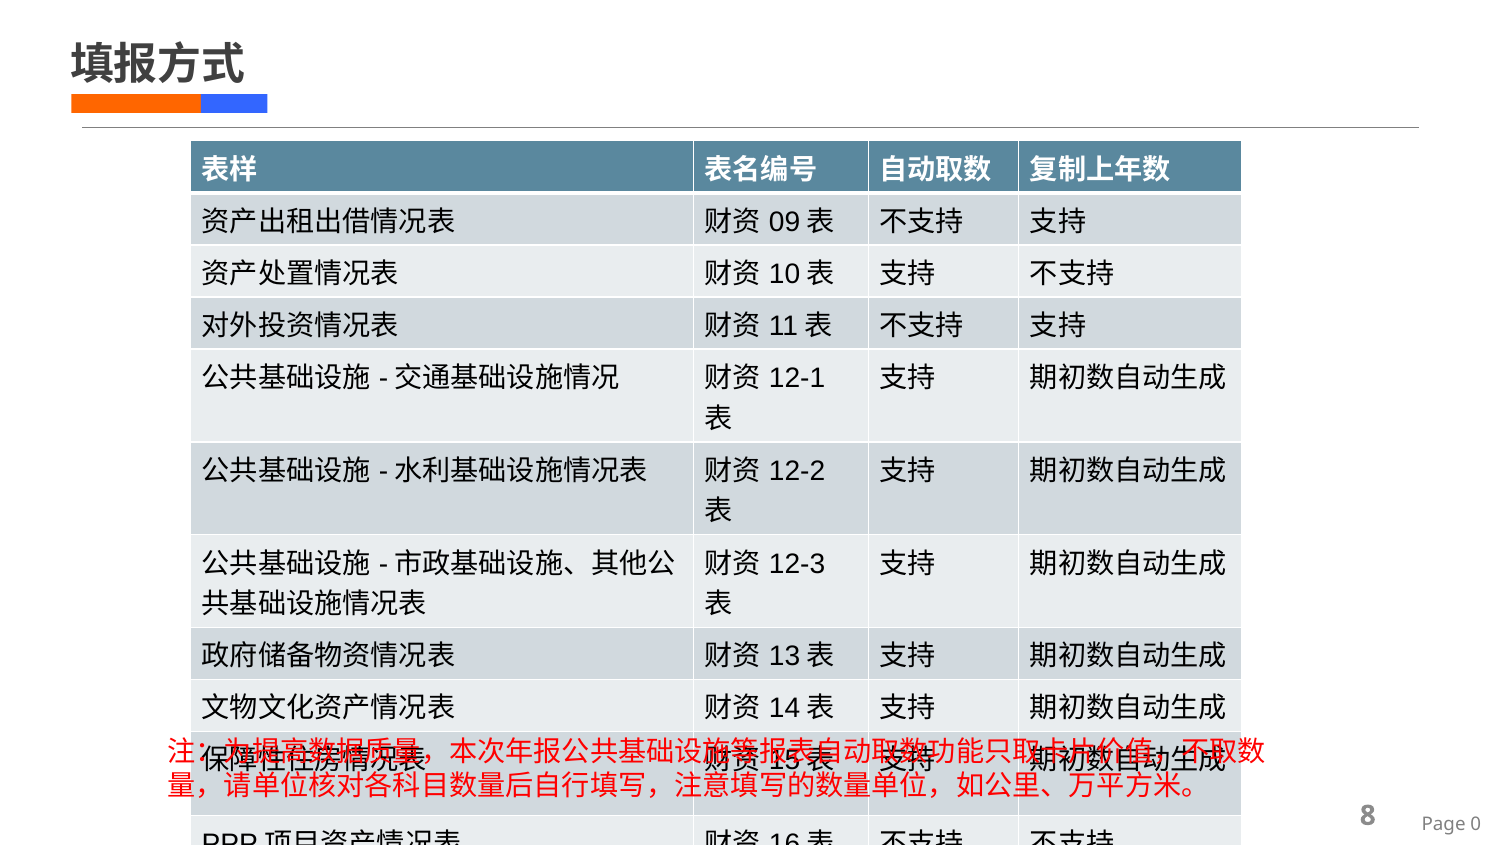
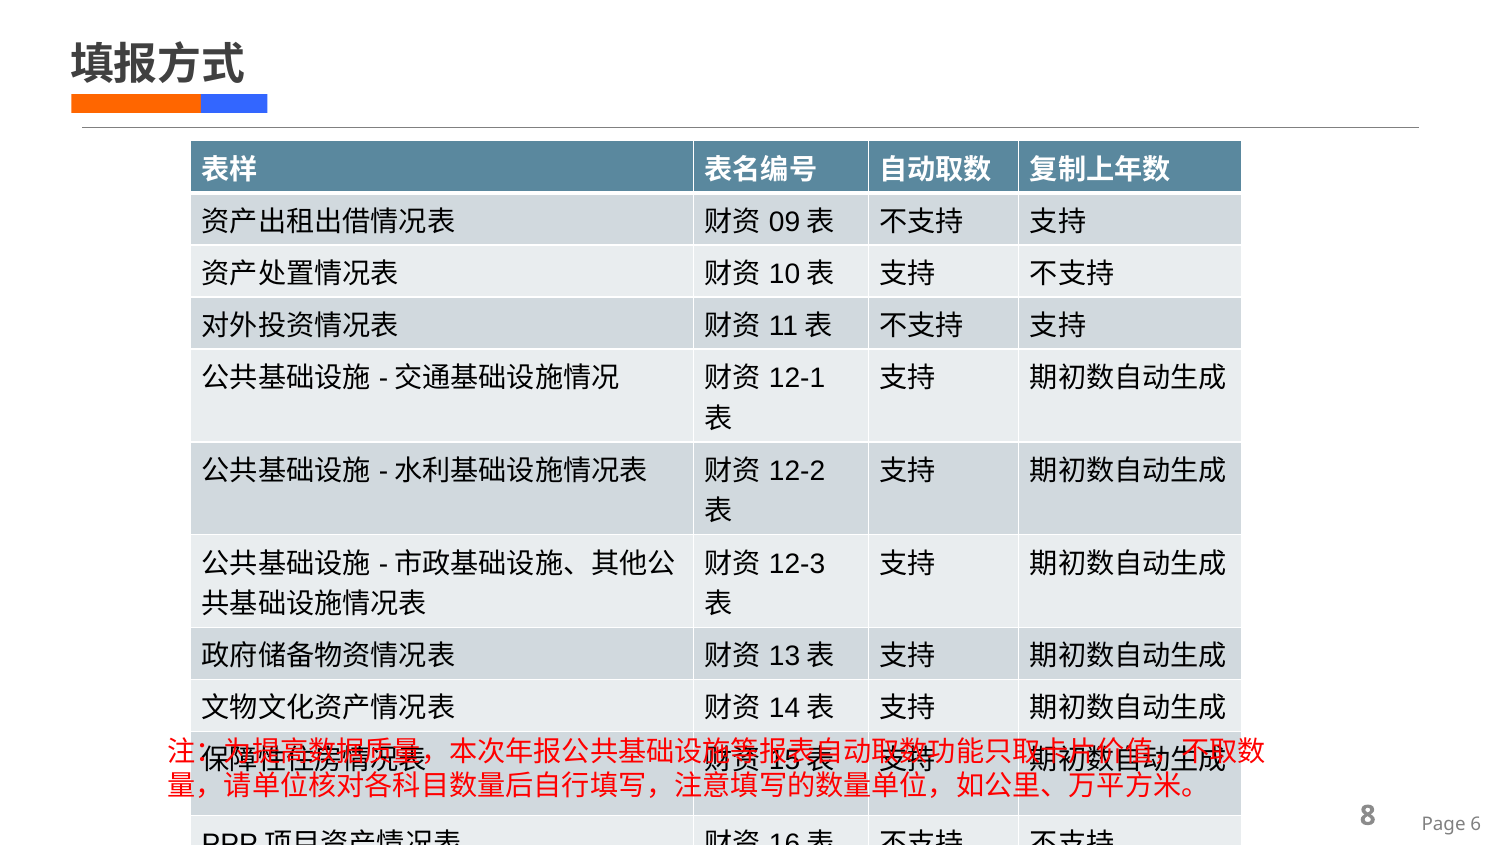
0: 0 -> 6 (1476, 824)
